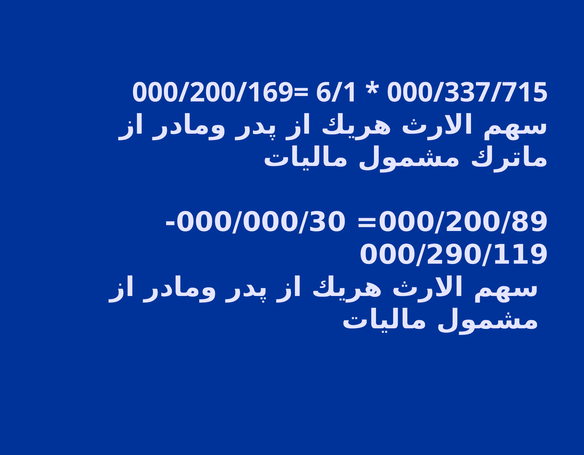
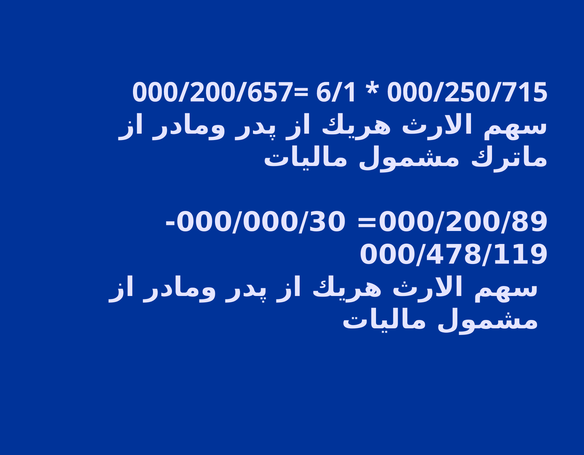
000/200/169=: 000/200/169= -> 000/200/657= (220, 92)
000/337/715: 000/337/715 -> 000/250/715 (467, 92)
000/290/119: 000/290/119 -> 000/478/119 (454, 255)
